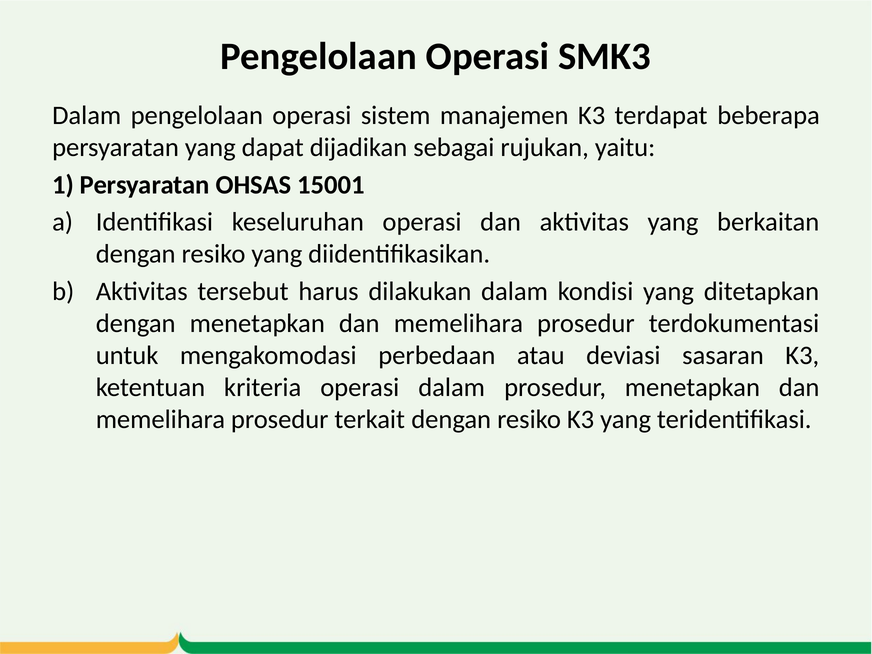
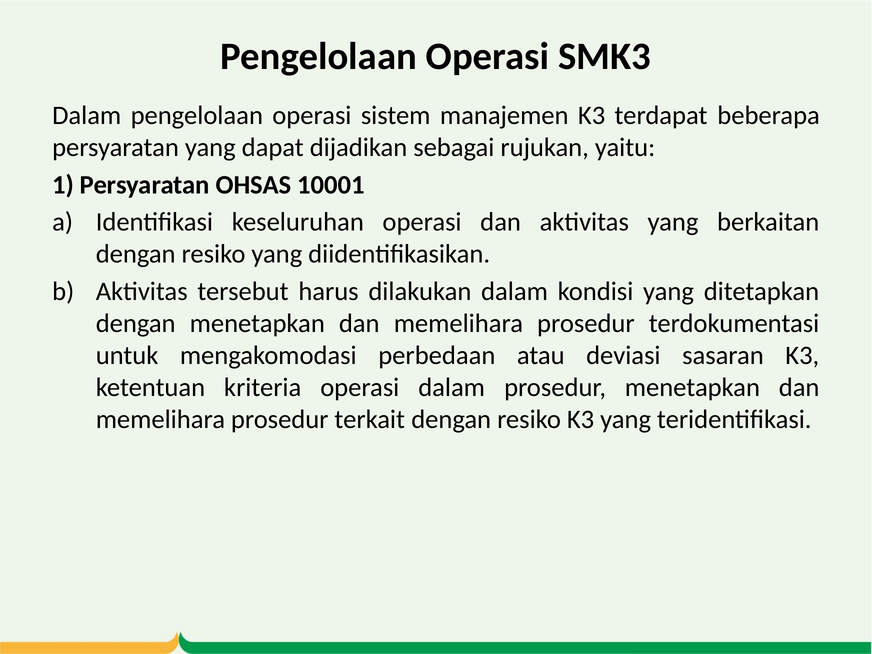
15001: 15001 -> 10001 (331, 185)
